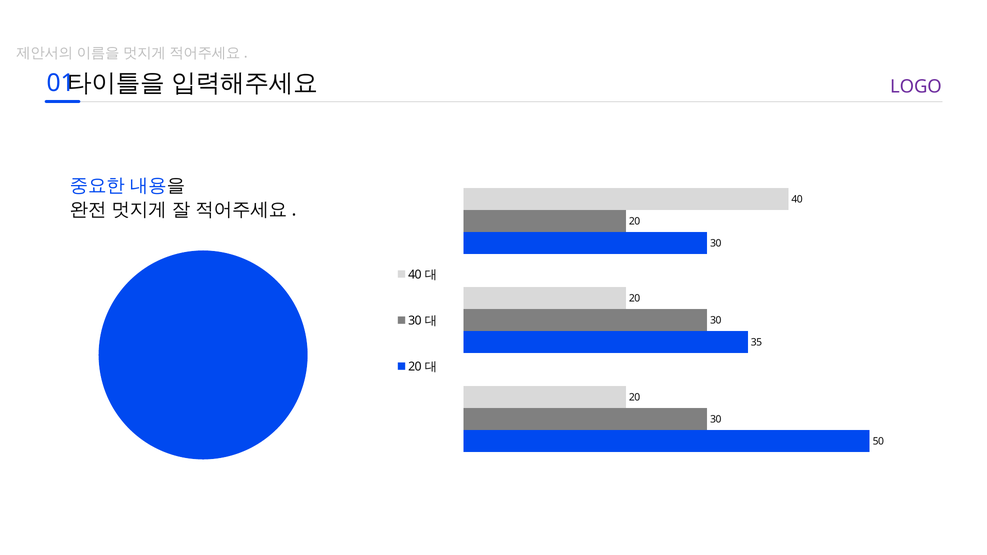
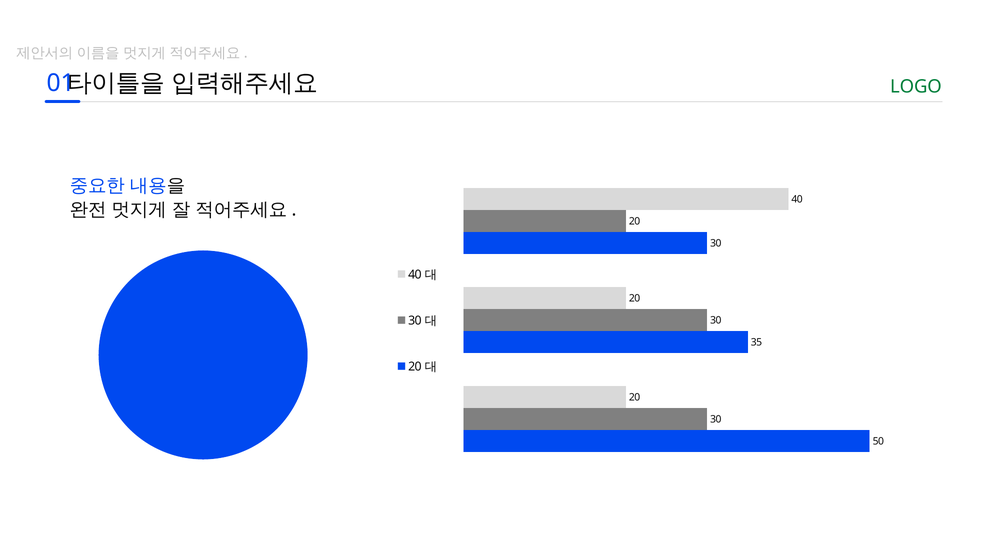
LOGO colour: purple -> green (916, 87)
